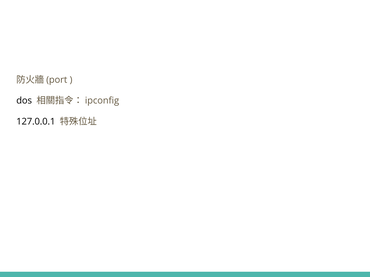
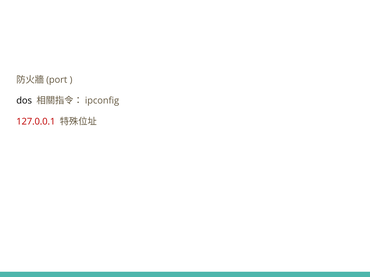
127.0.0.1 colour: black -> red (36, 122)
